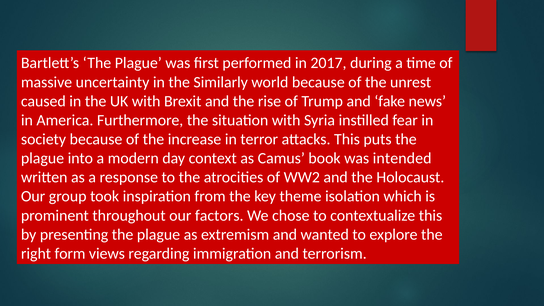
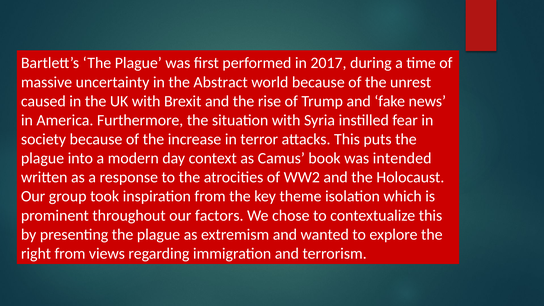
Similarly: Similarly -> Abstract (221, 82)
right form: form -> from (70, 254)
